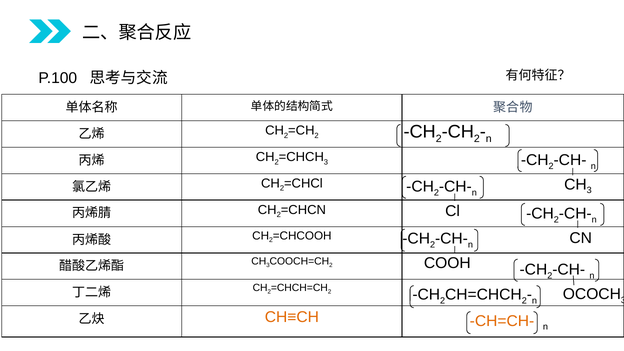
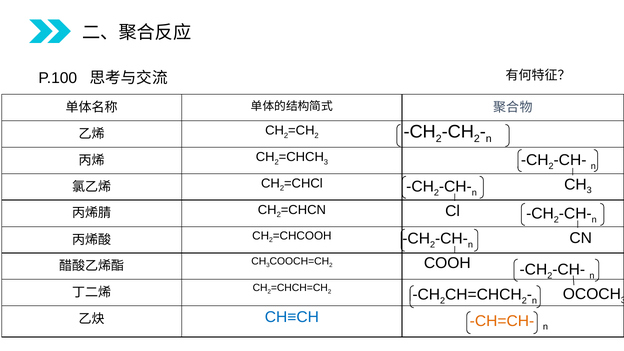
CH≡CH colour: orange -> blue (292, 317)
